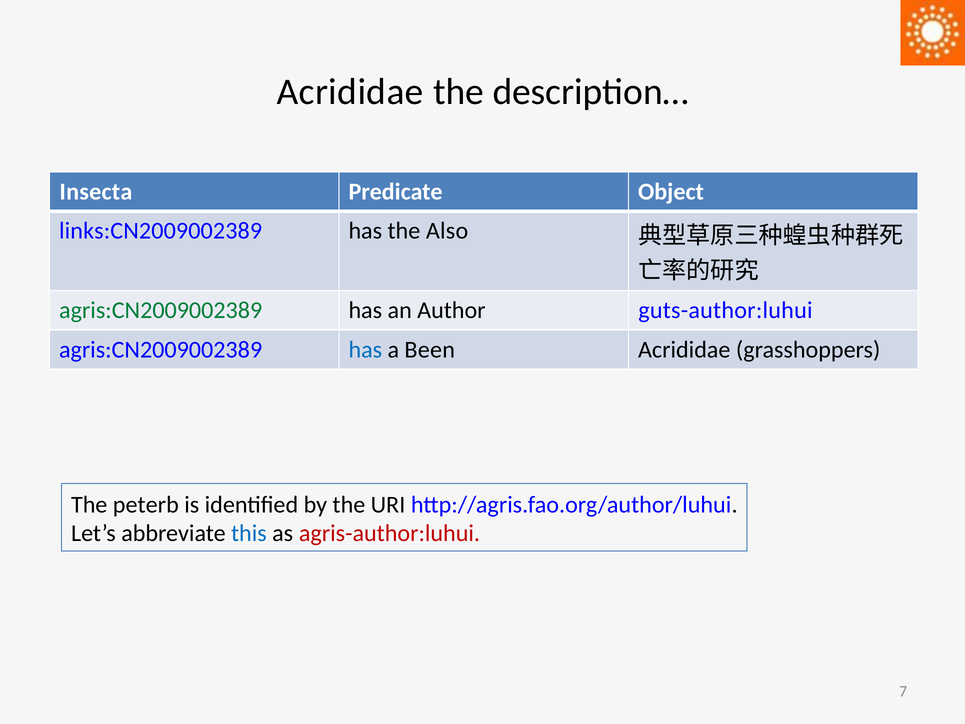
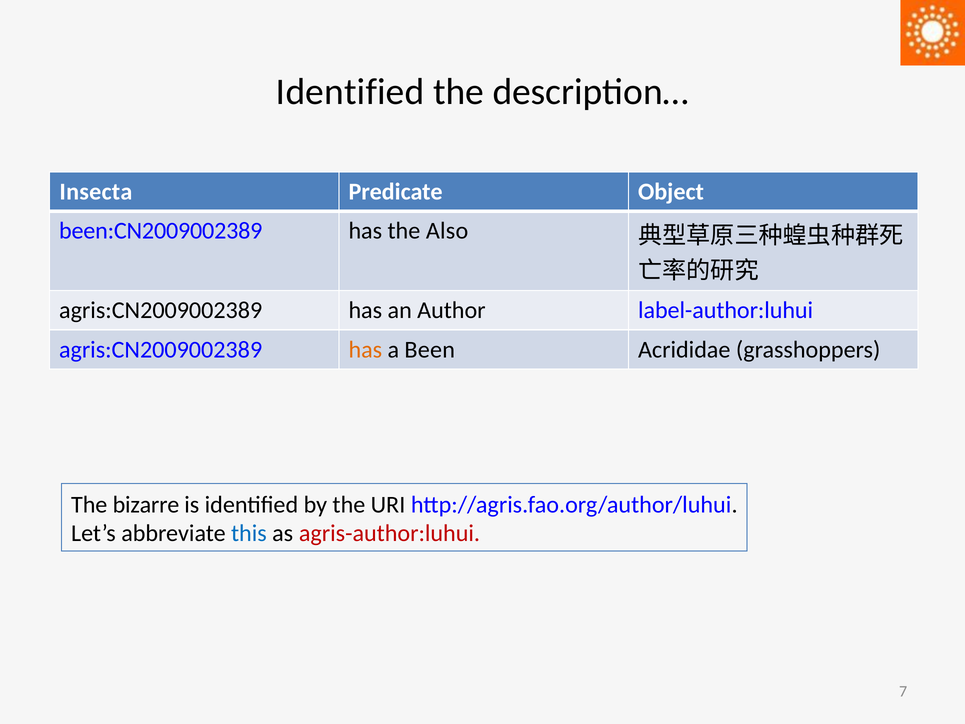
Acrididae: Acrididae -> Identified (350, 92)
links:CN2009002389: links:CN2009002389 -> been:CN2009002389 (161, 231)
agris:CN2009002389 colour: green -> black (161, 310)
guts-author:luhui: guts-author:luhui -> label-author:luhui (726, 310)
has colour: blue -> orange (365, 350)
peterb: peterb -> bizarre (146, 504)
